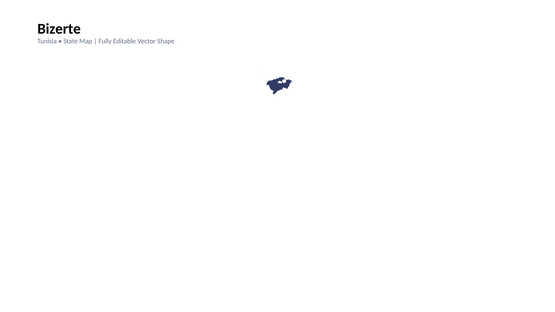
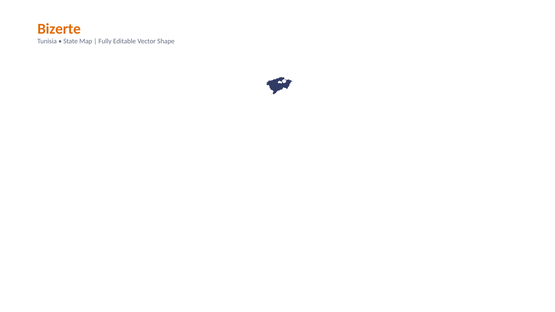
Bizerte colour: black -> orange (59, 29)
